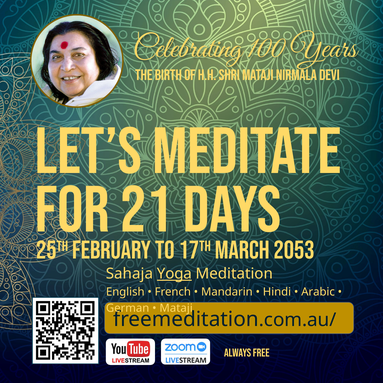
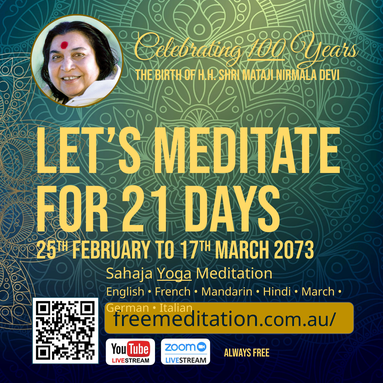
100 underline: none -> present (266, 47)
2053: 2053 -> 2073 (294, 250)
Arabic: Arabic -> March (318, 292)
Mataji: Mataji -> Italian (176, 308)
